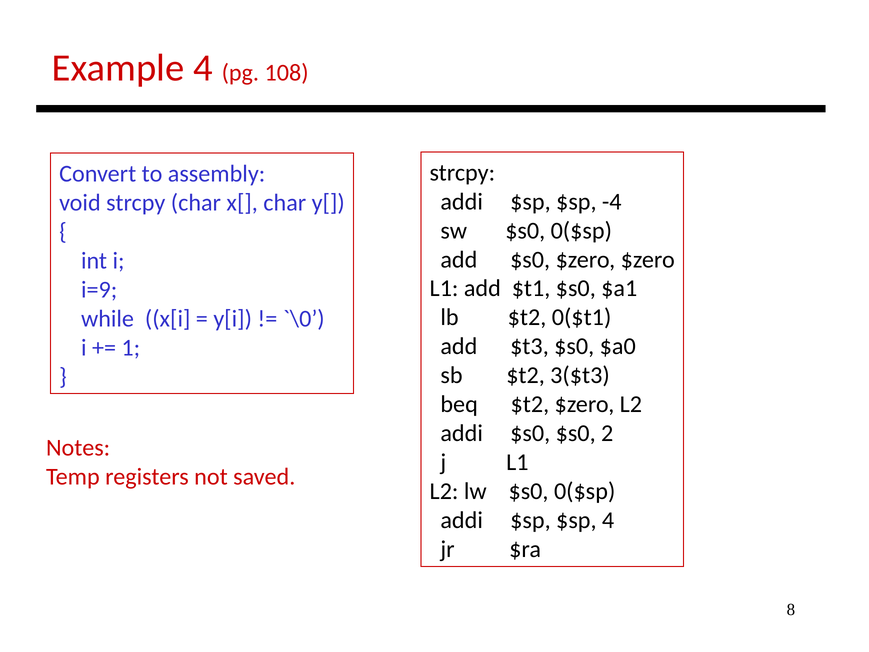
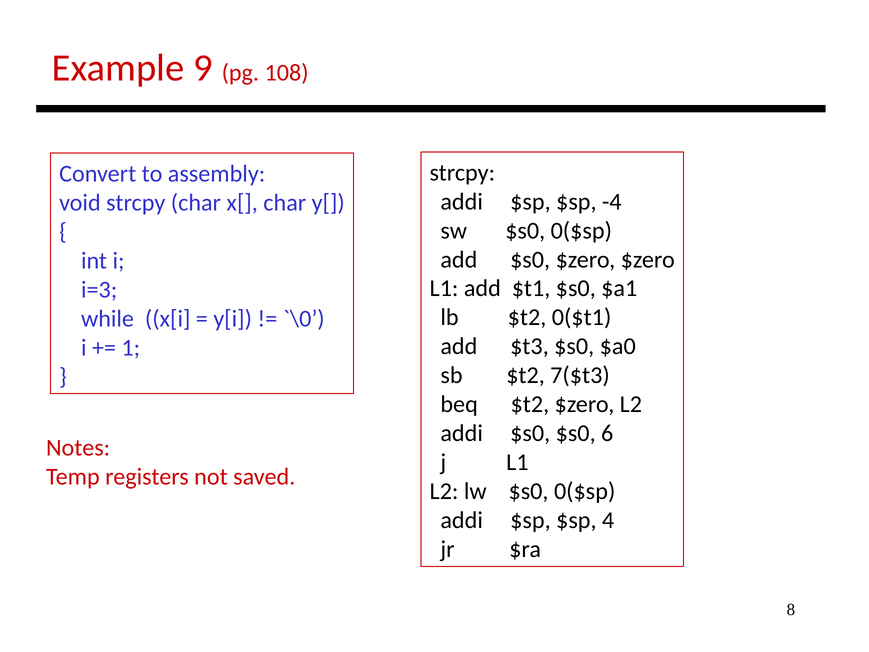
Example 4: 4 -> 9 (203, 68)
i=9: i=9 -> i=3 (99, 289)
3($t3: 3($t3 -> 7($t3 (580, 375)
2: 2 -> 6 (607, 433)
